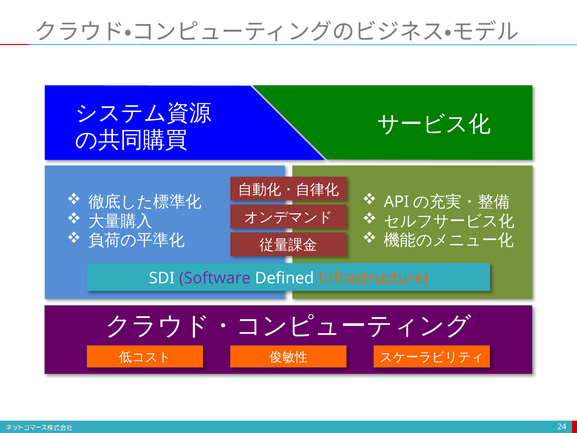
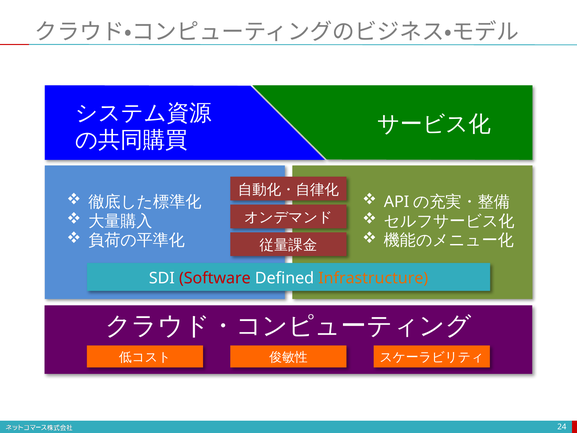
Software colour: purple -> red (215, 278)
